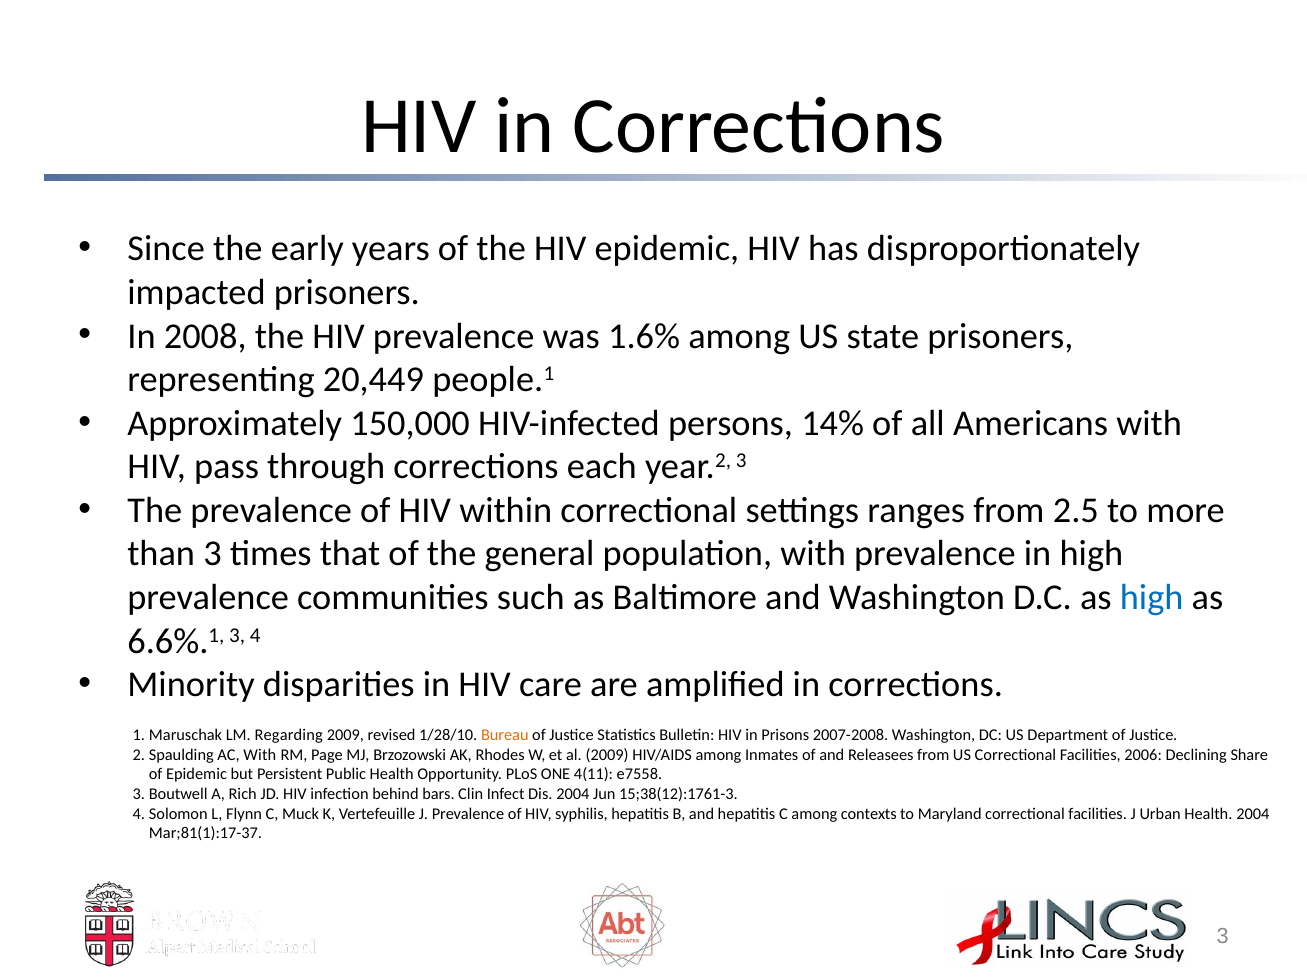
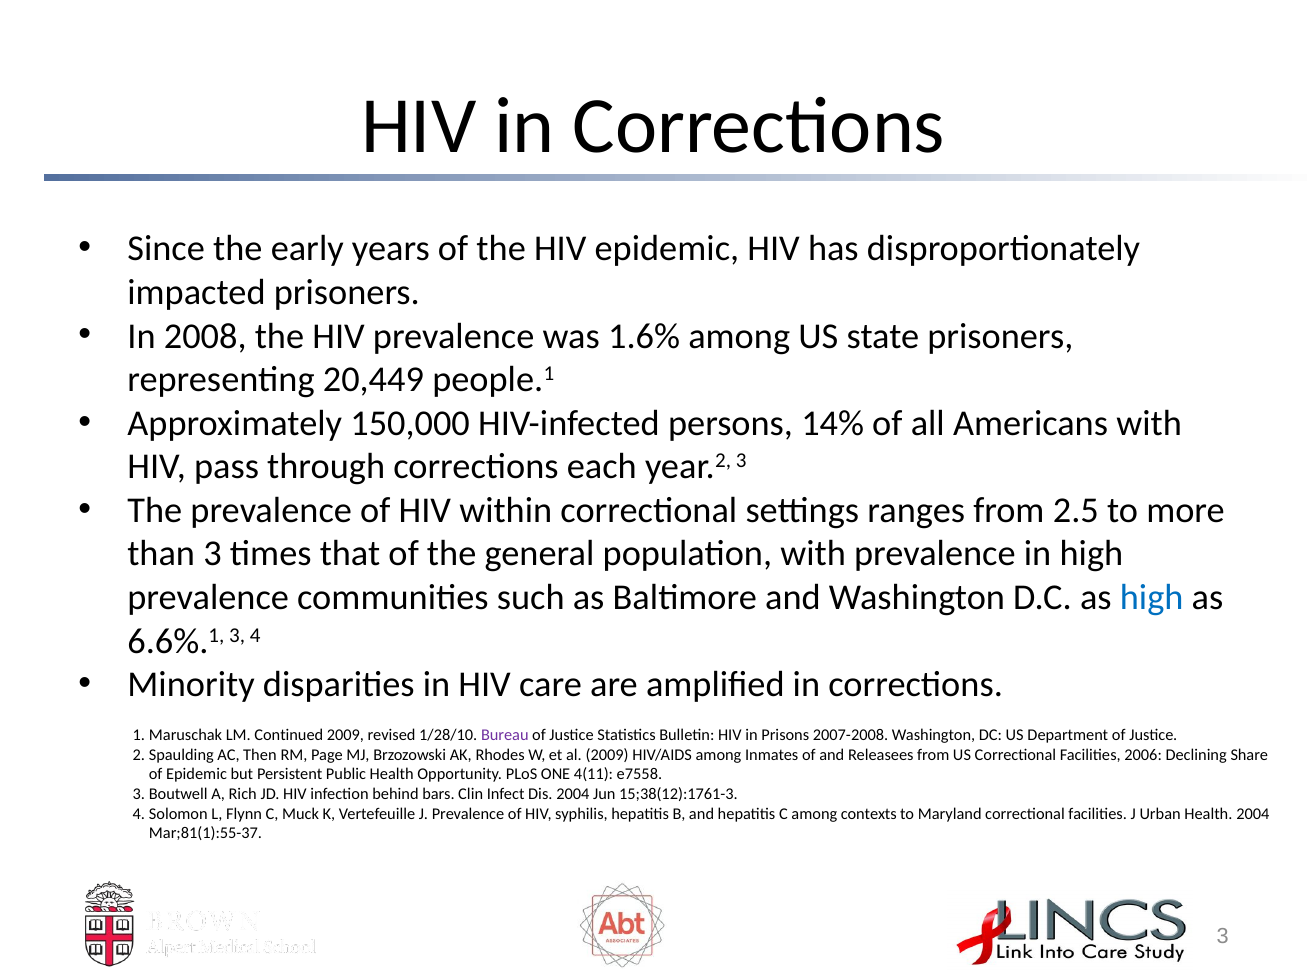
Regarding: Regarding -> Continued (289, 735)
Bureau colour: orange -> purple (505, 735)
AC With: With -> Then (260, 755)
Mar;81(1):17-37: Mar;81(1):17-37 -> Mar;81(1):55-37 (206, 834)
